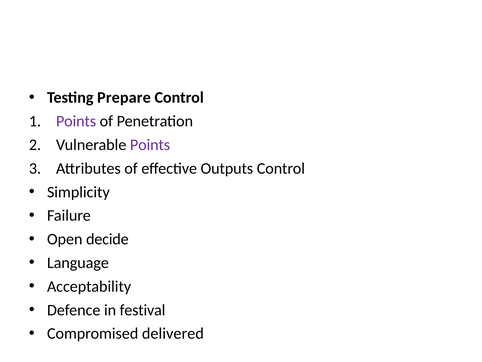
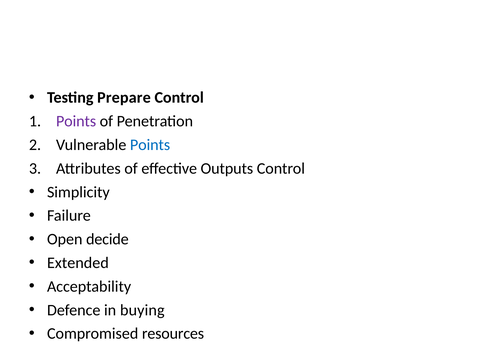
Points colour: purple -> blue (150, 145)
Language: Language -> Extended (78, 263)
festival: festival -> buying (142, 310)
delivered: delivered -> resources (173, 333)
